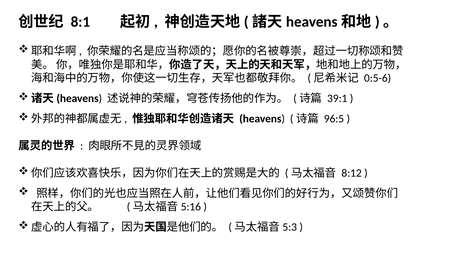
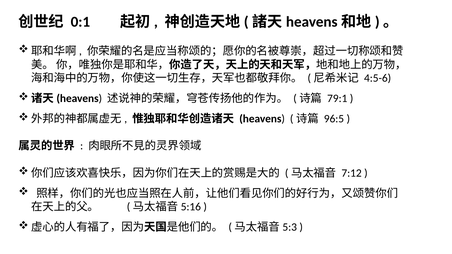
8:1: 8:1 -> 0:1 (80, 22)
0:5-6: 0:5-6 -> 4:5-6 (378, 78)
39:1: 39:1 -> 79:1 (337, 99)
8:12: 8:12 -> 7:12 (352, 173)
